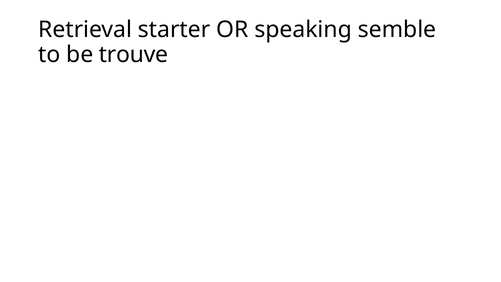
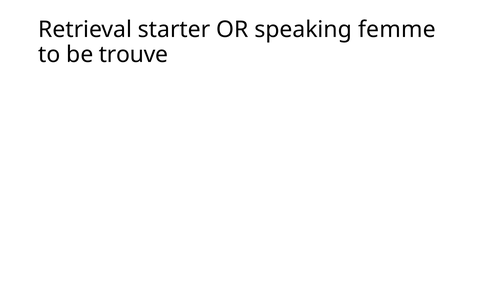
semble: semble -> femme (397, 30)
